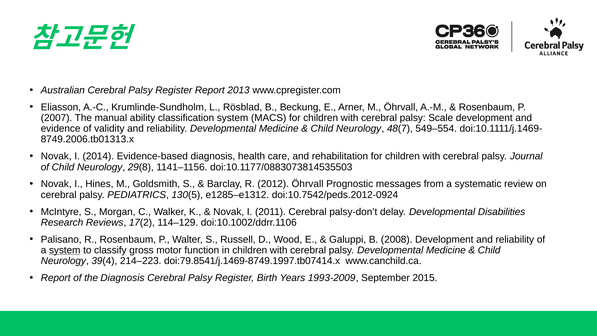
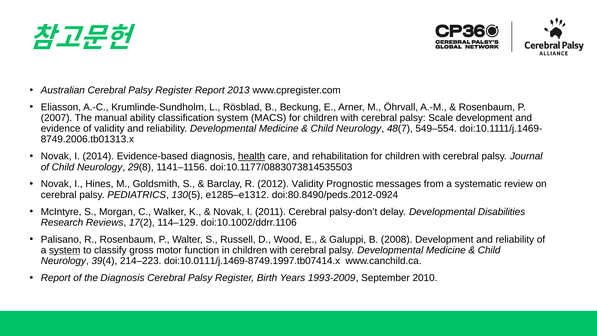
health underline: none -> present (252, 156)
2012 Öhrvall: Öhrvall -> Validity (308, 184)
doi:10.7542/peds.2012-0924: doi:10.7542/peds.2012-0924 -> doi:80.8490/peds.2012-0924 (335, 195)
doi:79.8541/j.1469-8749.1997.tb07414.x: doi:79.8541/j.1469-8749.1997.tb07414.x -> doi:10.0111/j.1469-8749.1997.tb07414.x (252, 261)
2015: 2015 -> 2010 (425, 278)
